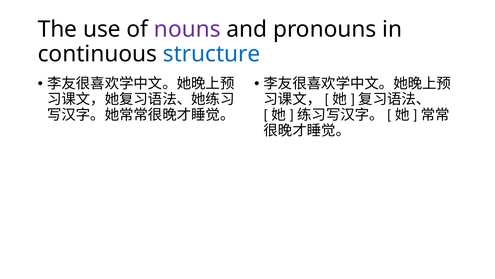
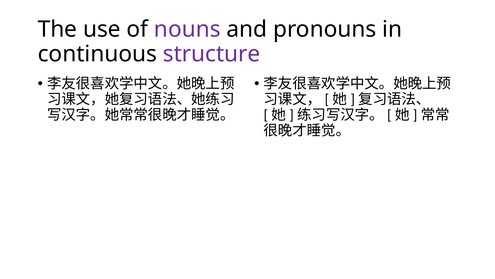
structure colour: blue -> purple (212, 54)
